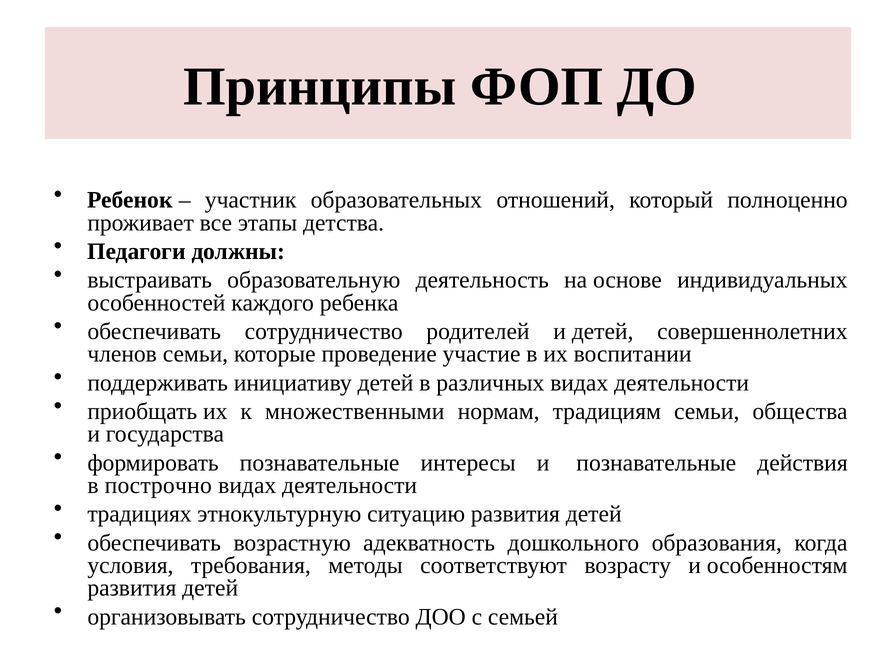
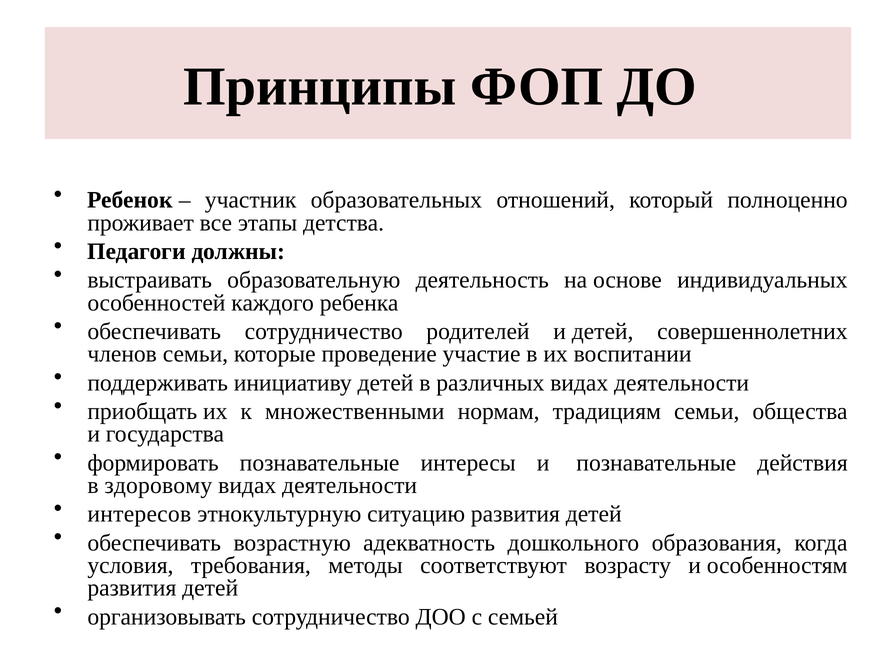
построчно: построчно -> здоровому (158, 485)
традициях: традициях -> интересов (139, 514)
